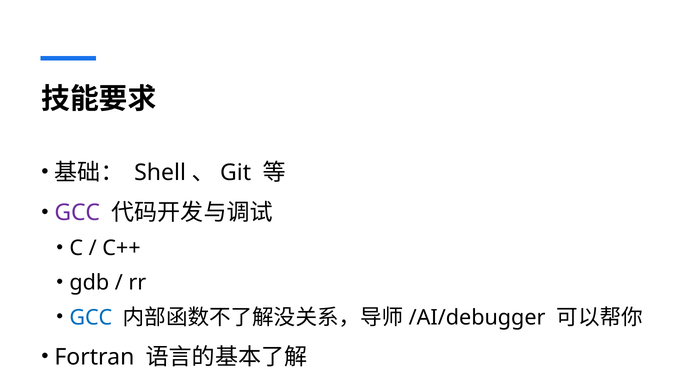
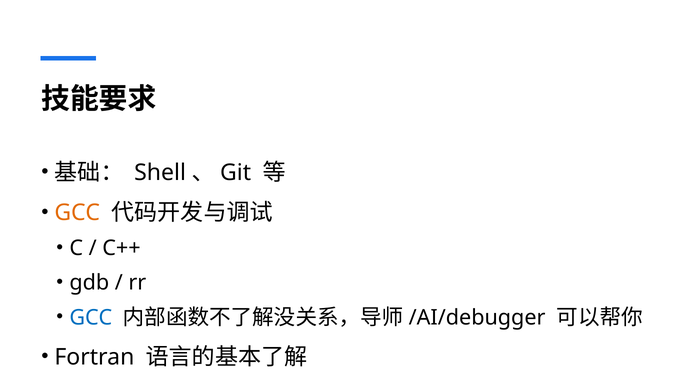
GCC colour: purple -> orange (77, 213)
